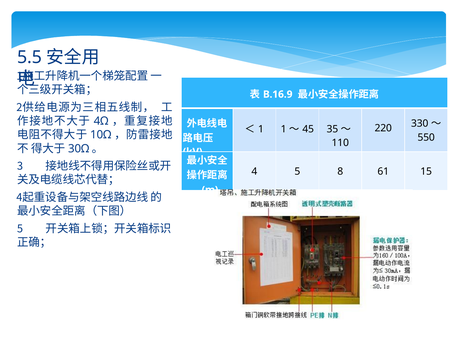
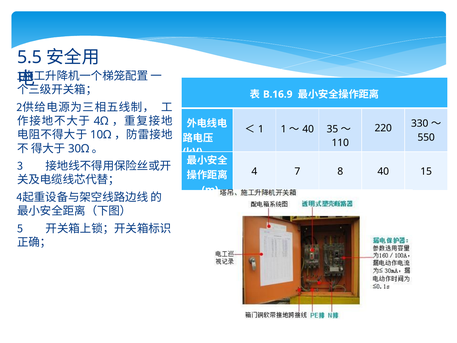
45: 45 -> 40 (308, 129)
4 5: 5 -> 7 (297, 171)
8 61: 61 -> 40 (383, 171)
